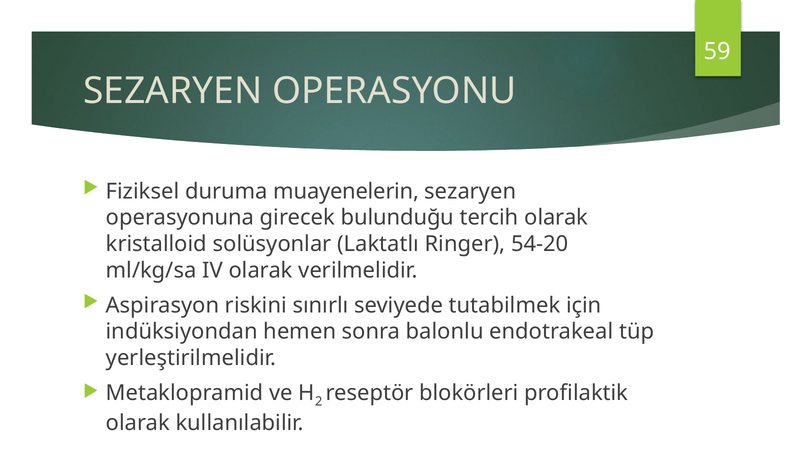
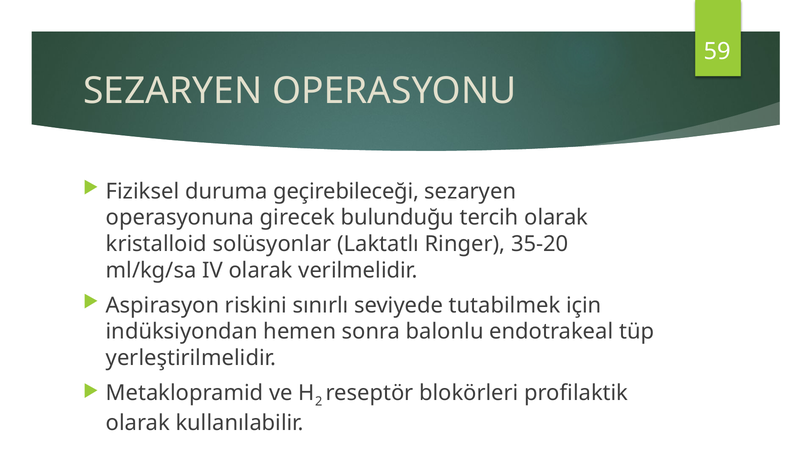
muayenelerin: muayenelerin -> geçirebileceği (346, 191)
54-20: 54-20 -> 35-20 (540, 244)
